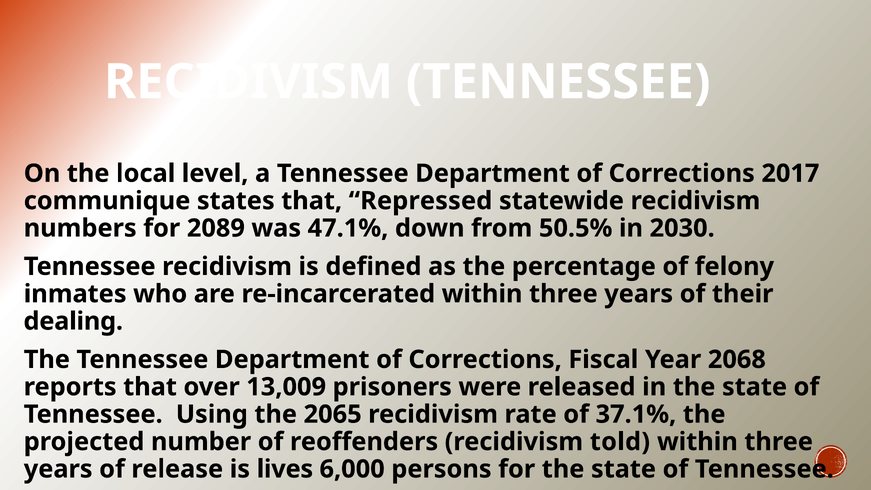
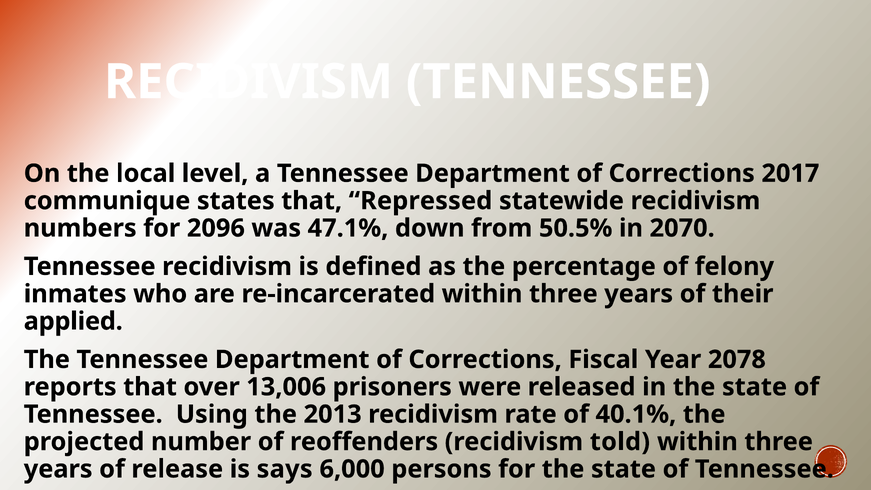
2089: 2089 -> 2096 (216, 228)
2030: 2030 -> 2070 (682, 228)
dealing: dealing -> applied (73, 321)
2068: 2068 -> 2078 (737, 360)
13,009: 13,009 -> 13,006 (286, 387)
2065: 2065 -> 2013 (333, 414)
37.1%: 37.1% -> 40.1% (636, 414)
lives: lives -> says (285, 469)
